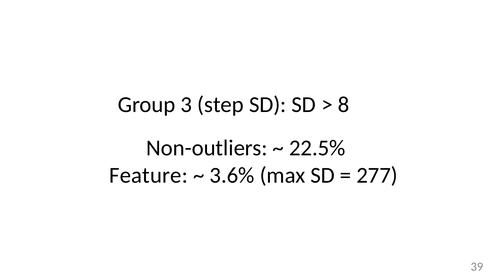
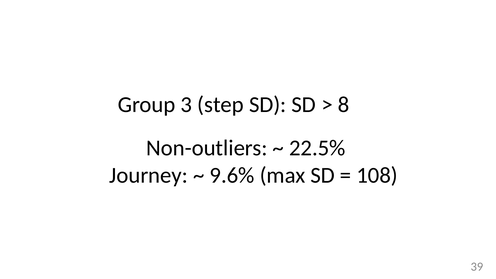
Feature: Feature -> Journey (149, 175)
3.6%: 3.6% -> 9.6% (232, 175)
277: 277 -> 108 (377, 175)
